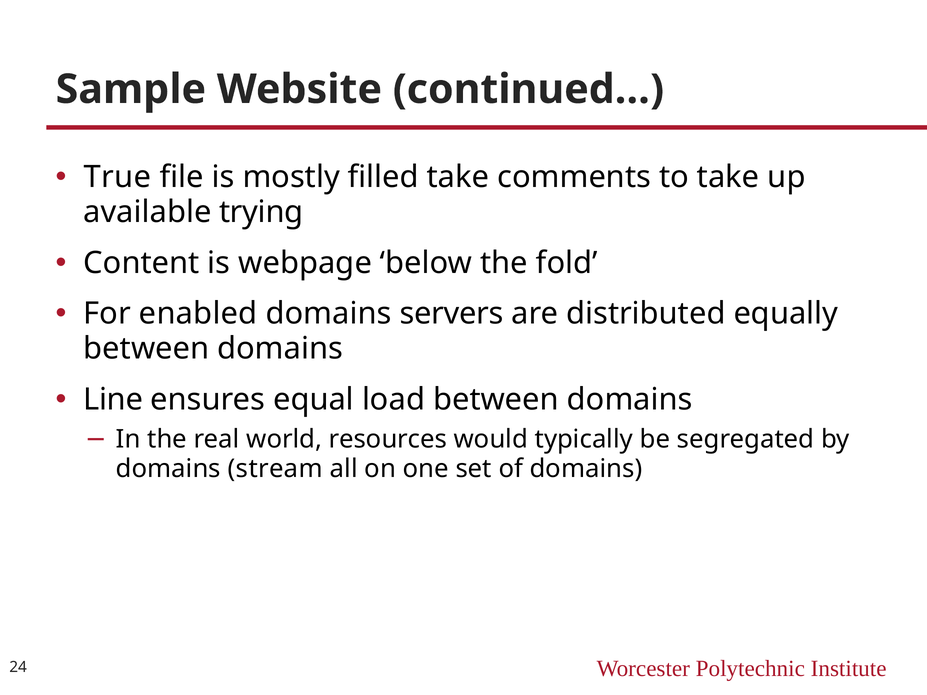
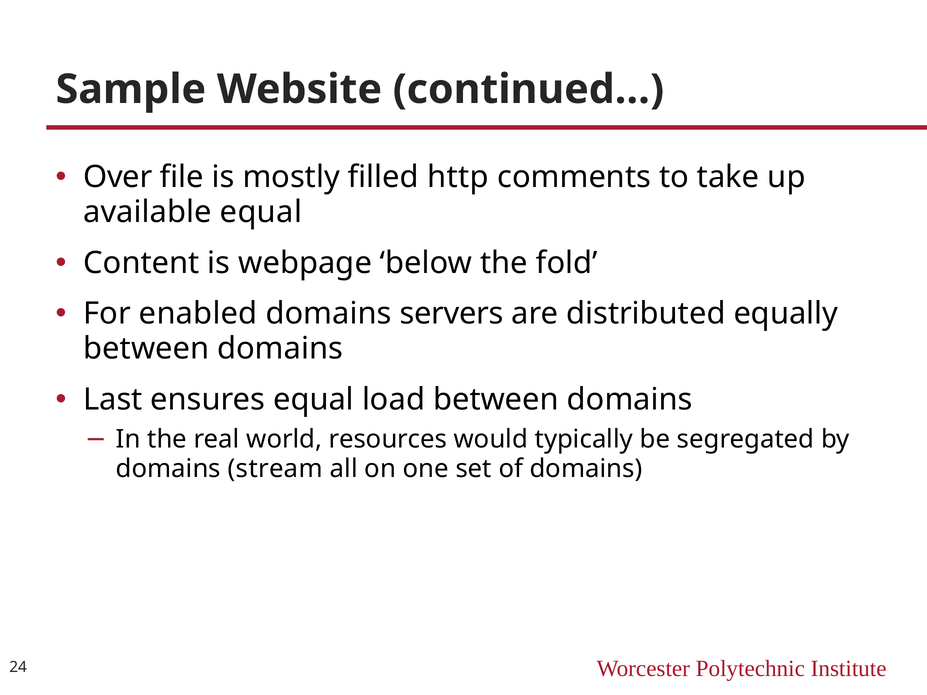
True: True -> Over (118, 177)
filled take: take -> http (458, 177)
available trying: trying -> equal (261, 212)
Line: Line -> Last (113, 400)
